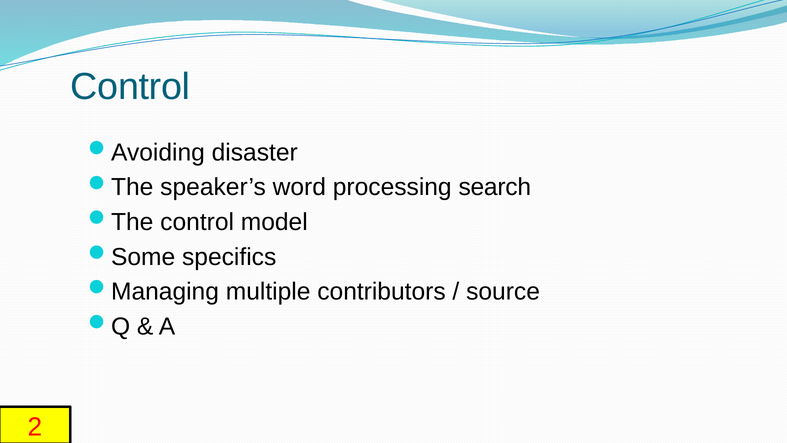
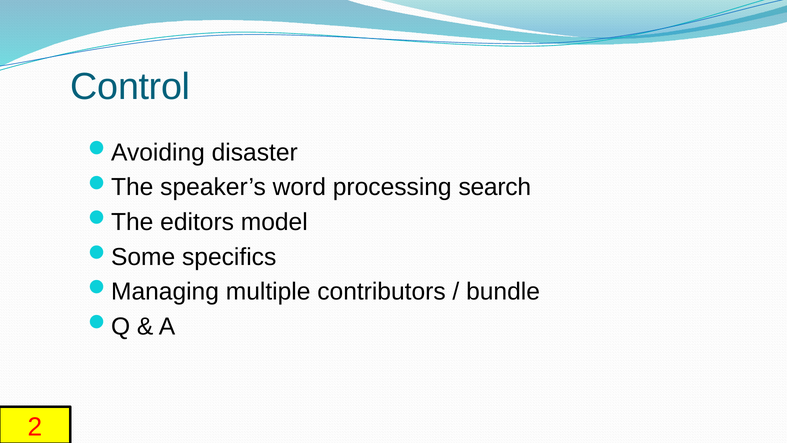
control: control -> editors (197, 222)
source: source -> bundle (503, 291)
